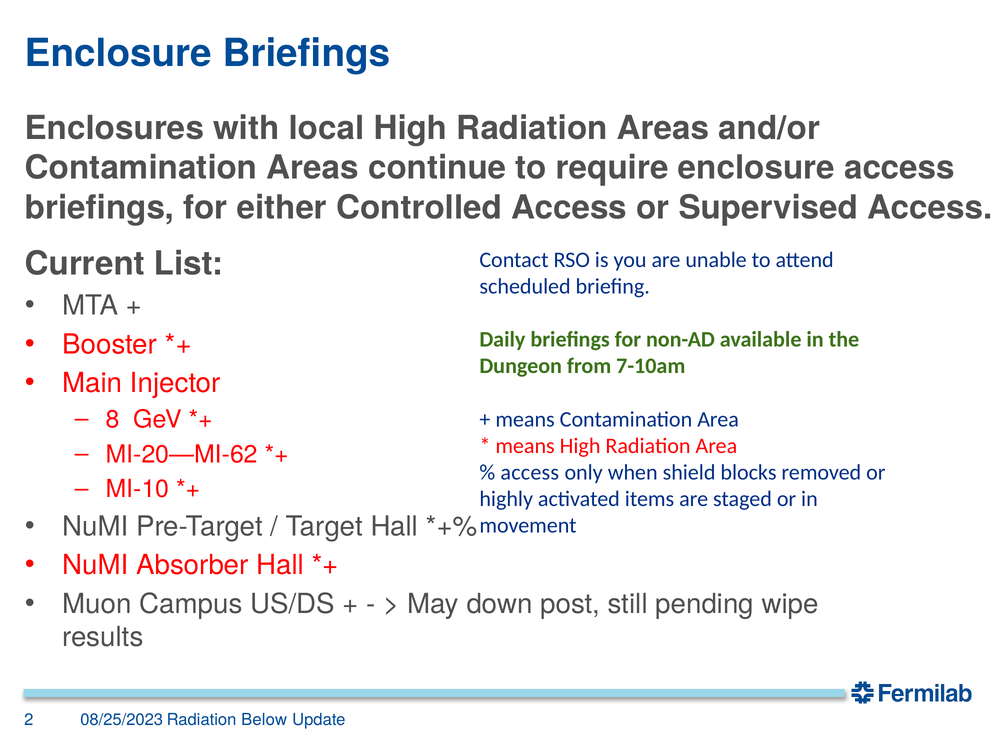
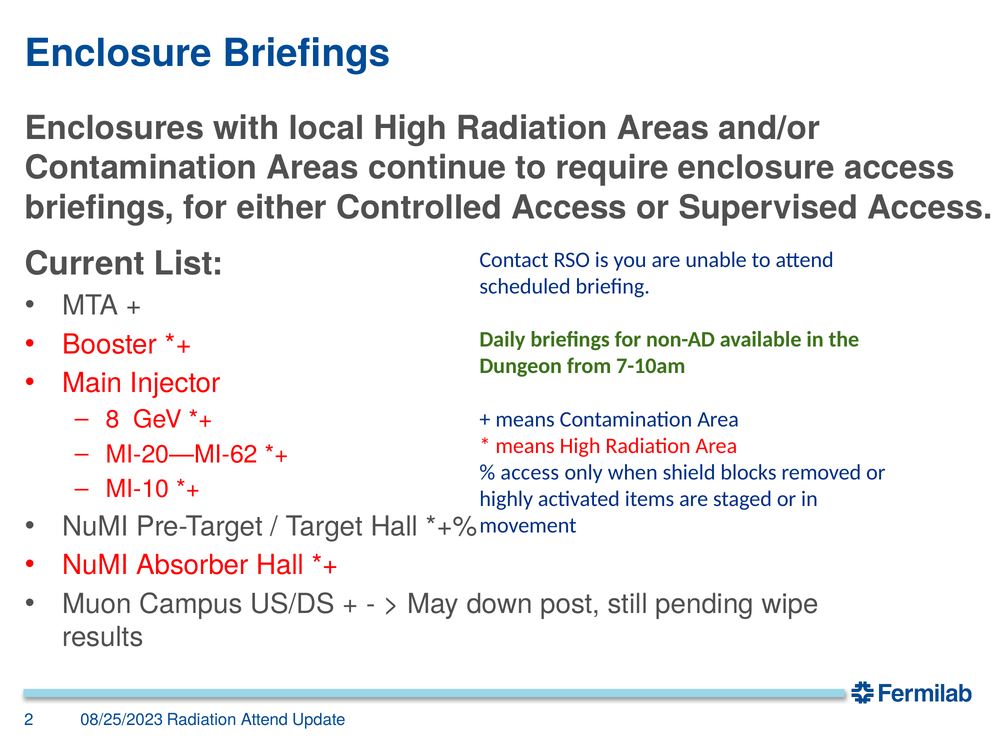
Radiation Below: Below -> Attend (264, 720)
